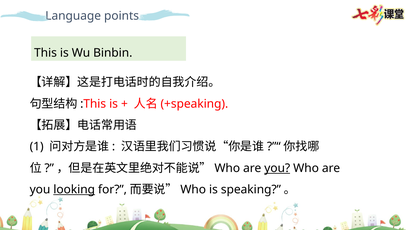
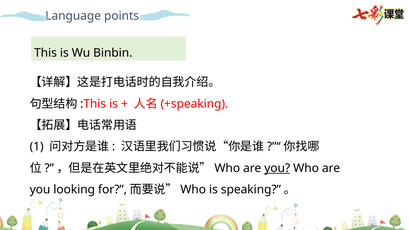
looking underline: present -> none (74, 190)
